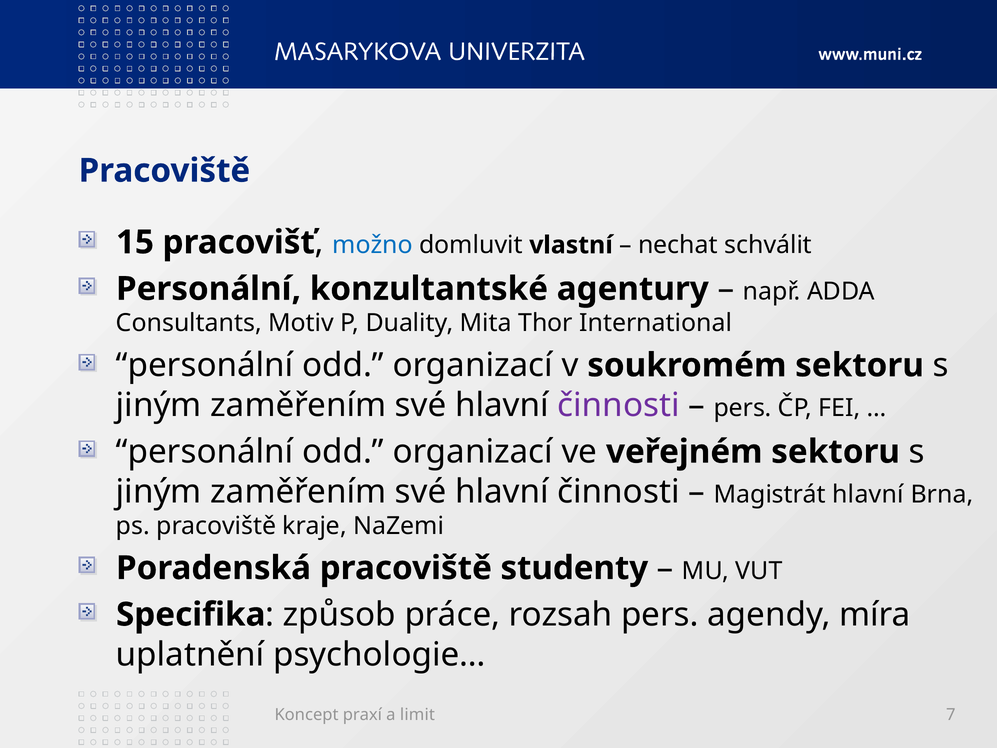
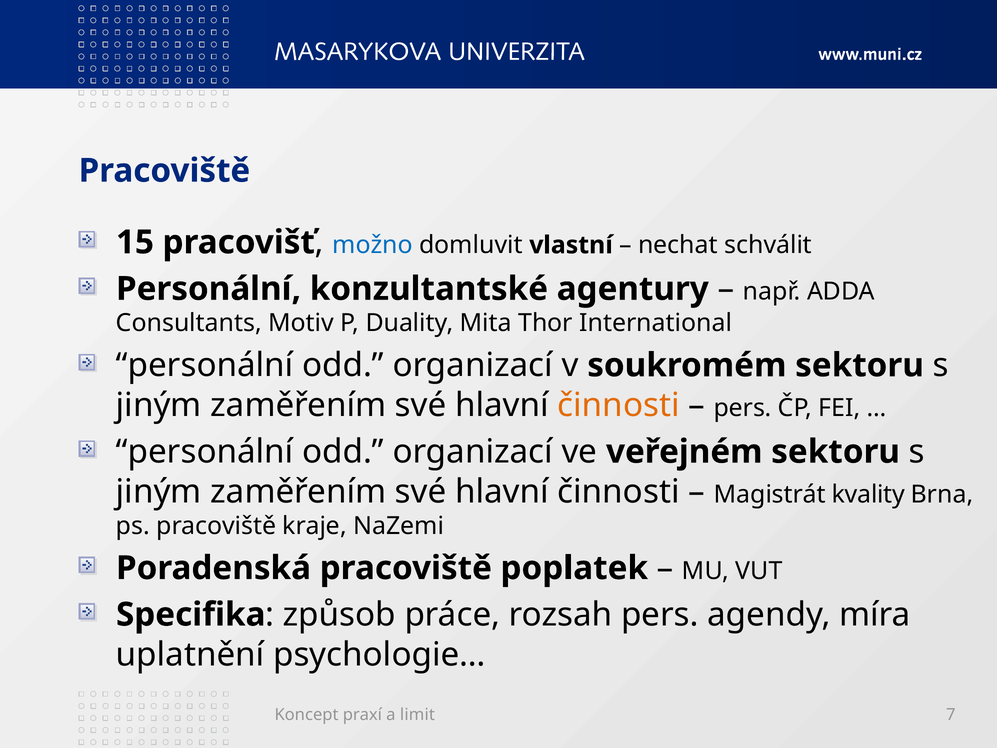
činnosti colour: purple -> orange (619, 405)
Magistrát hlavní: hlavní -> kvality (868, 494)
studenty: studenty -> poplatek (574, 568)
